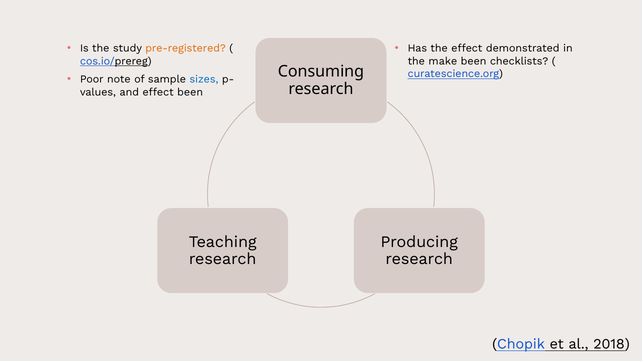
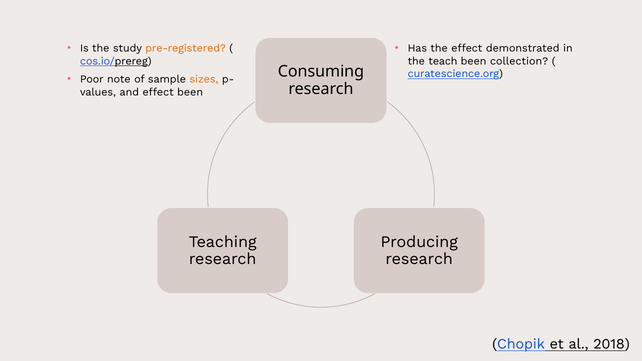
make: make -> teach (443, 61)
checklists: checklists -> collection (519, 61)
sizes colour: blue -> orange (204, 79)
